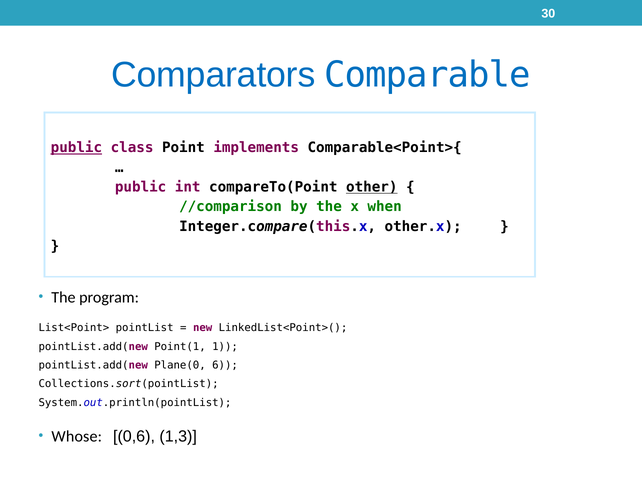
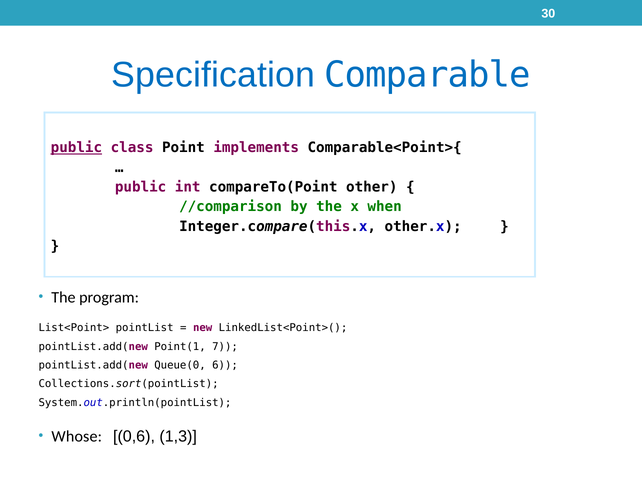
Comparators: Comparators -> Specification (213, 75)
other underline: present -> none (372, 187)
1: 1 -> 7 (225, 346)
Plane(0: Plane(0 -> Queue(0 (180, 365)
